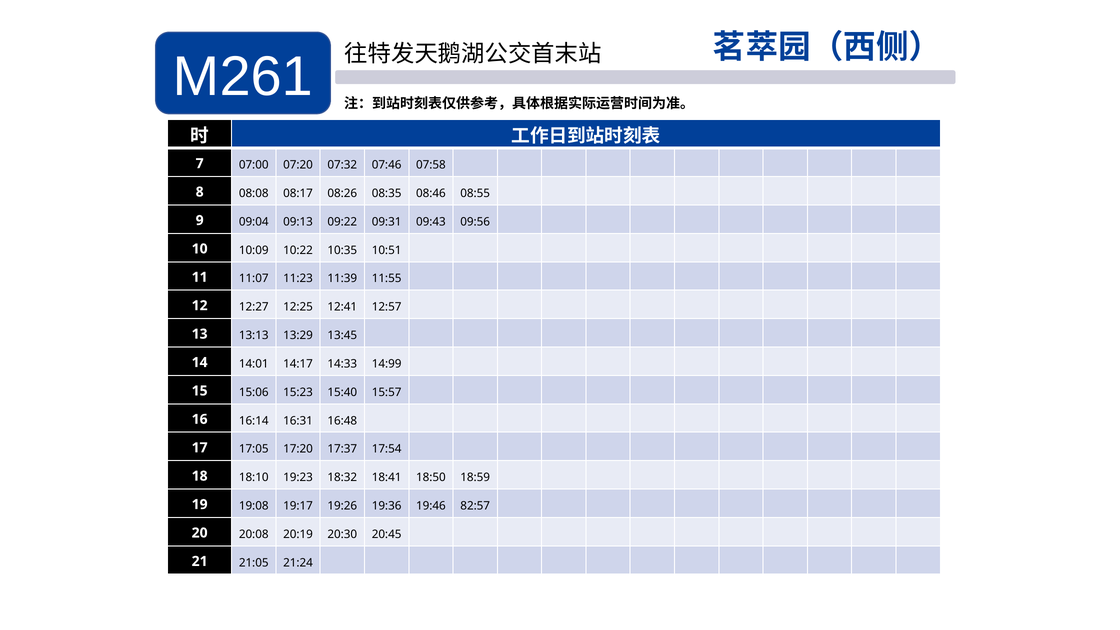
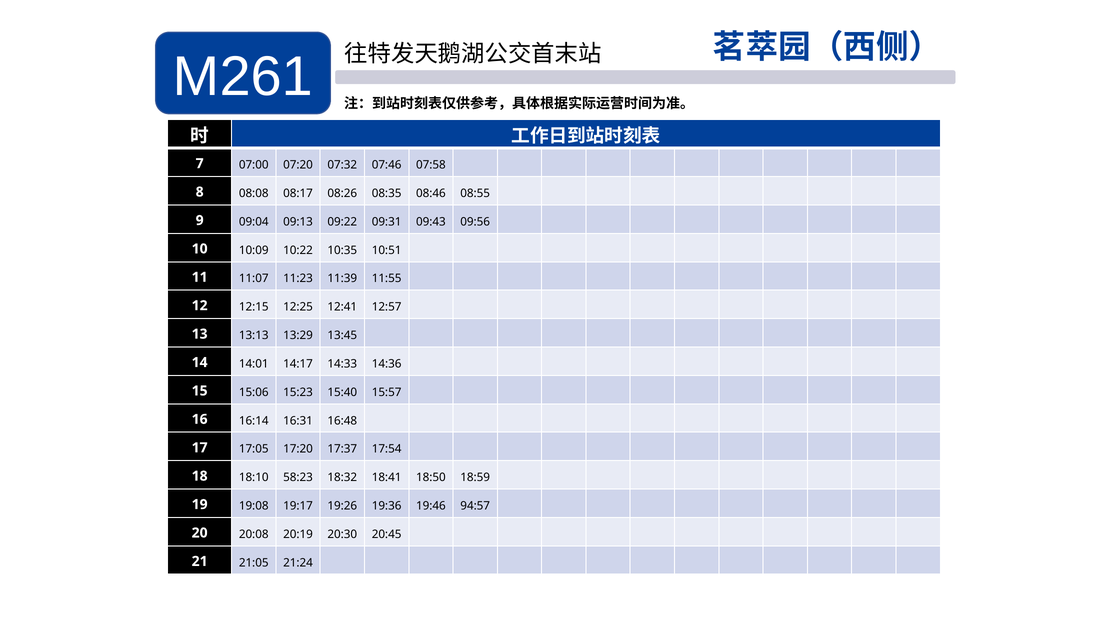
12:27: 12:27 -> 12:15 (254, 307)
14:99: 14:99 -> 14:36 (387, 364)
19:23: 19:23 -> 58:23 (298, 477)
82:57: 82:57 -> 94:57 (475, 506)
